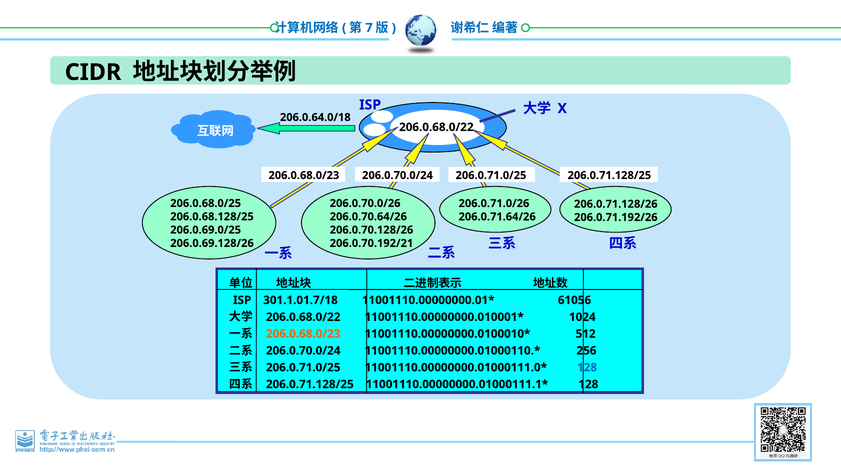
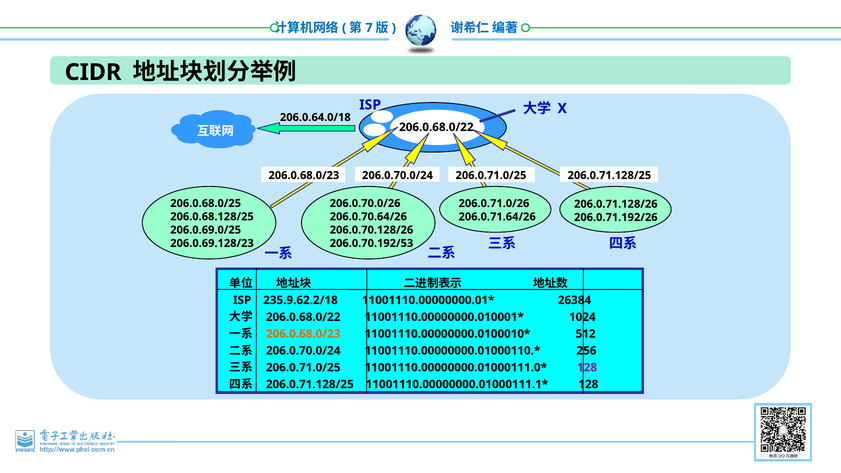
206.0.69.128/26: 206.0.69.128/26 -> 206.0.69.128/23 (212, 243)
206.0.70.192/21: 206.0.70.192/21 -> 206.0.70.192/53 (372, 243)
301.1.01.7/18: 301.1.01.7/18 -> 235.9.62.2/18 (301, 300)
61056: 61056 -> 26384 (575, 300)
128 colour: blue -> purple (587, 368)
